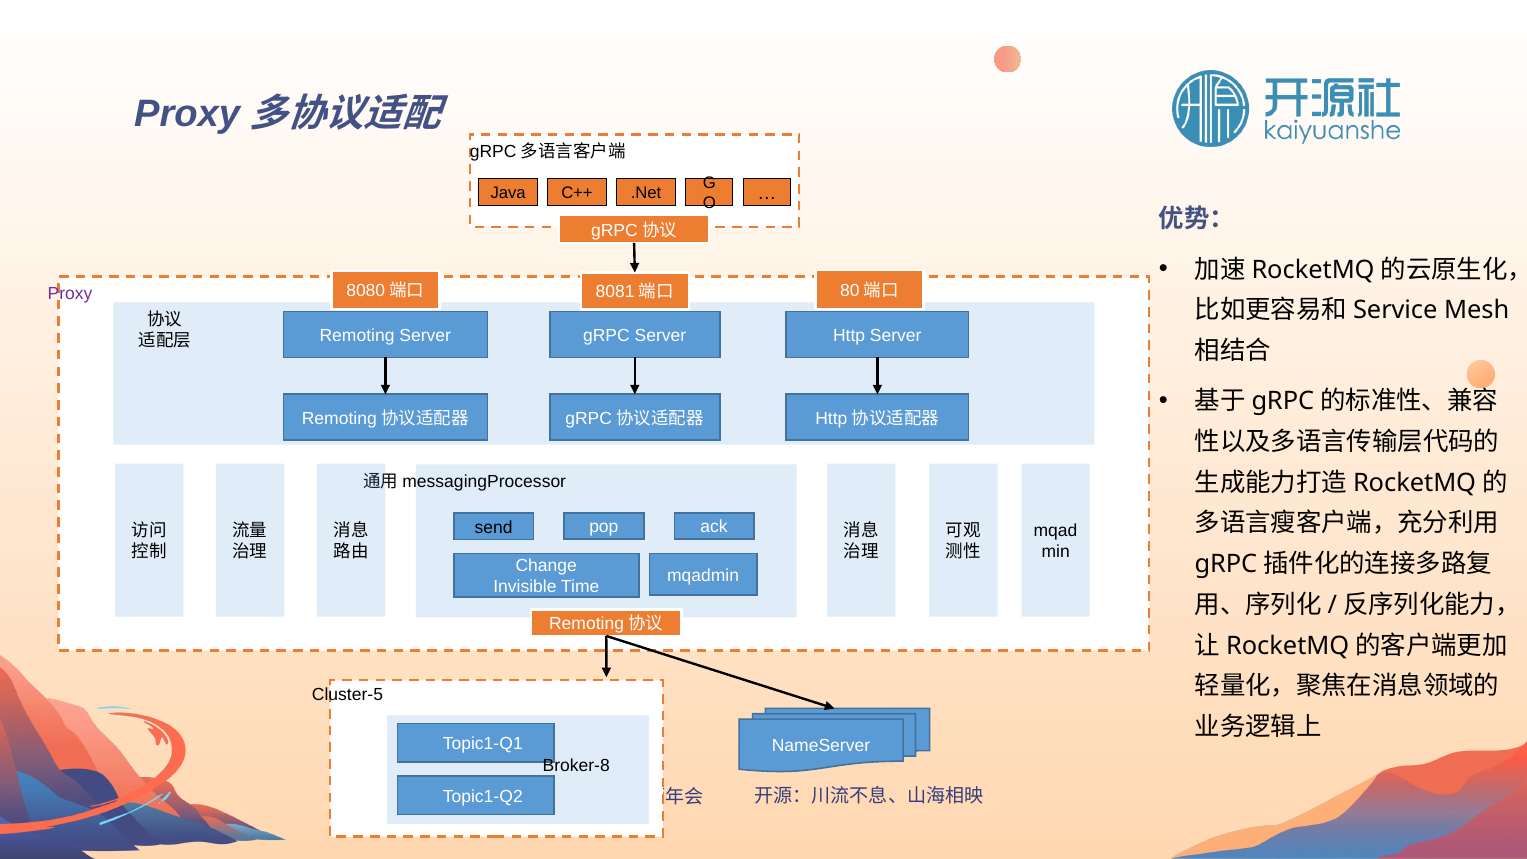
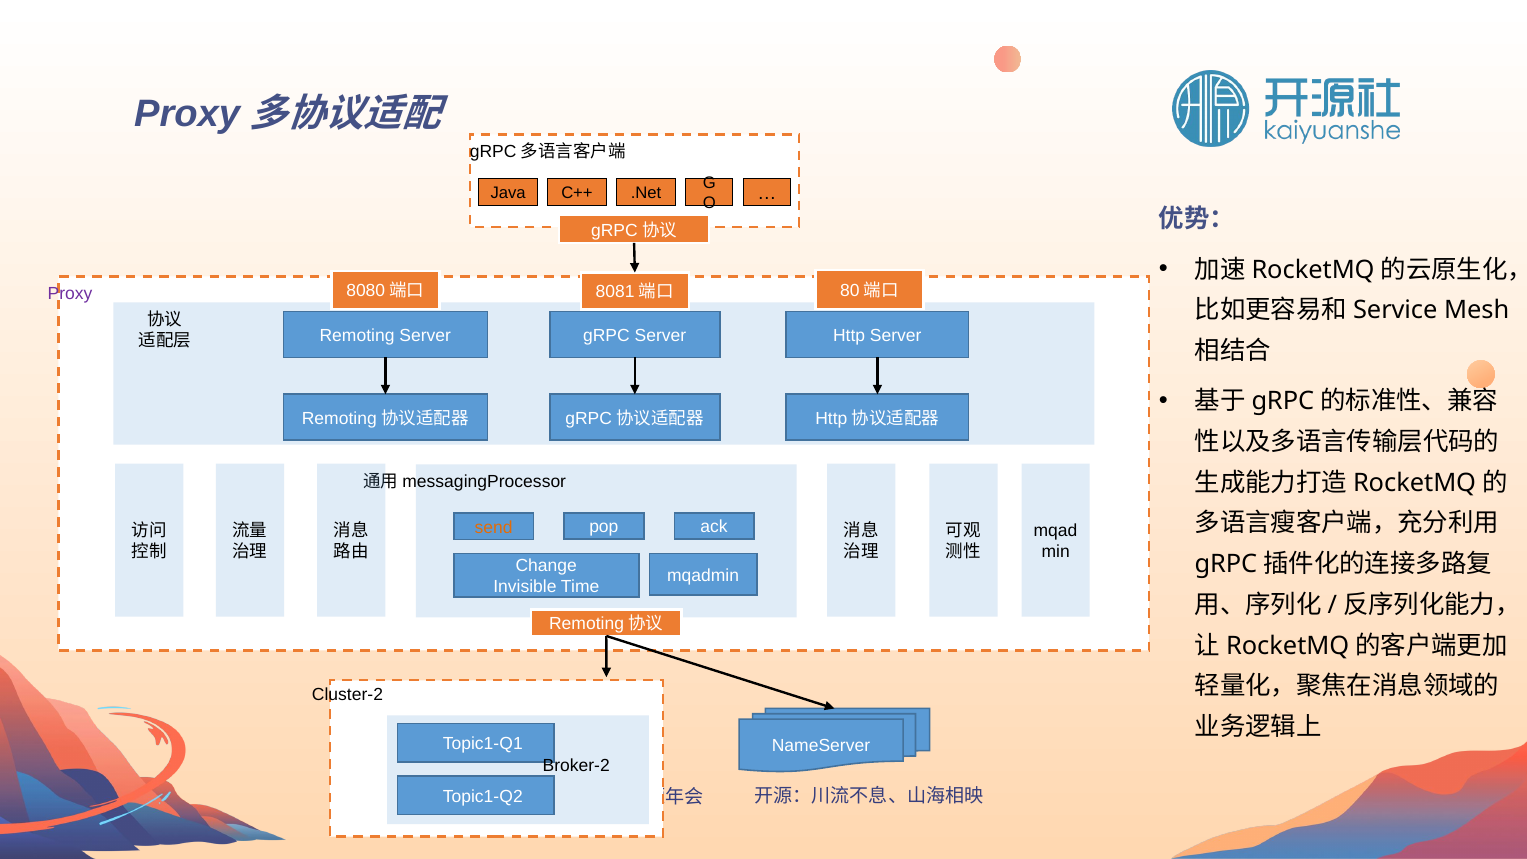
send colour: black -> orange (494, 527)
Cluster-5: Cluster-5 -> Cluster-2 (347, 694)
Broker-8: Broker-8 -> Broker-2 (576, 766)
